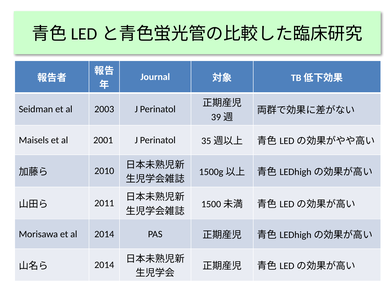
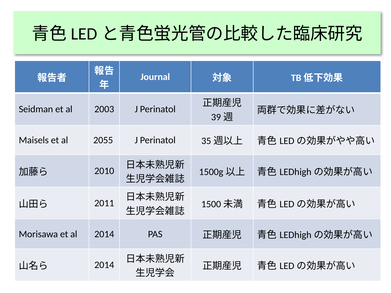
2001: 2001 -> 2055 (103, 140)
